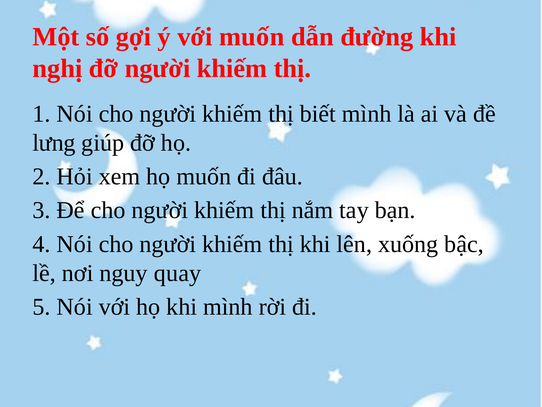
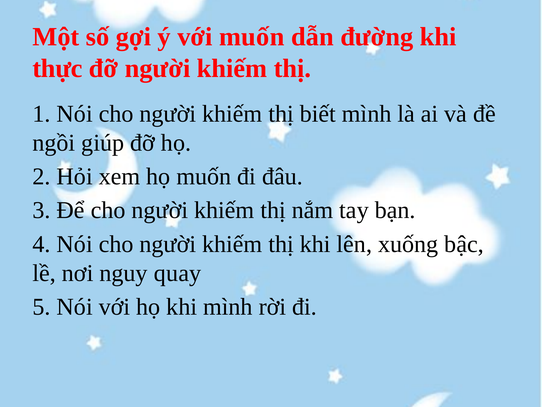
nghị: nghị -> thực (58, 68)
lưng: lưng -> ngồi (54, 143)
